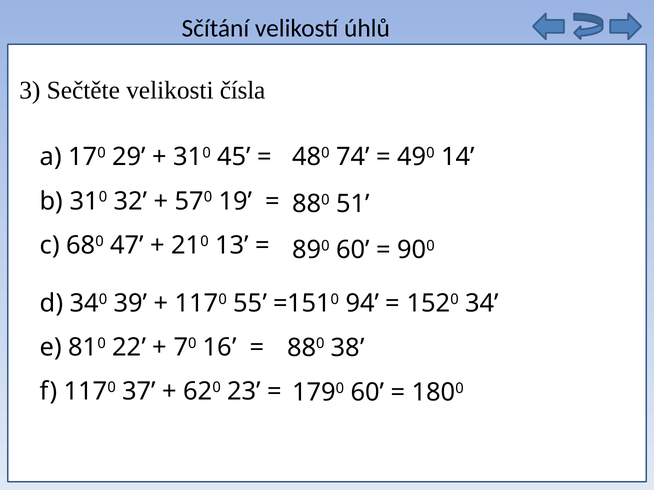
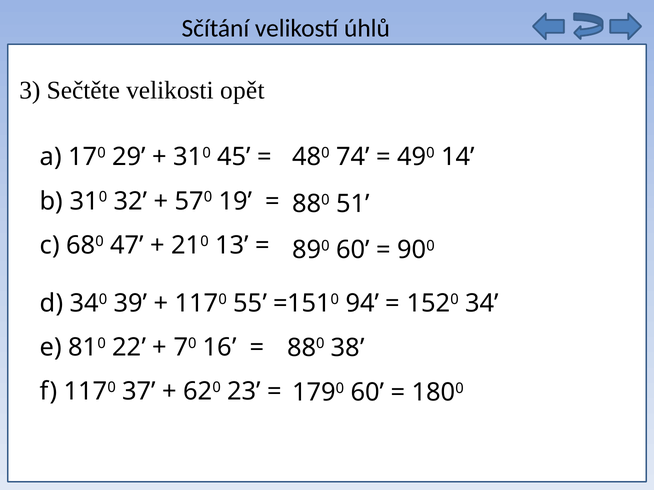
čísla: čísla -> opět (242, 90)
